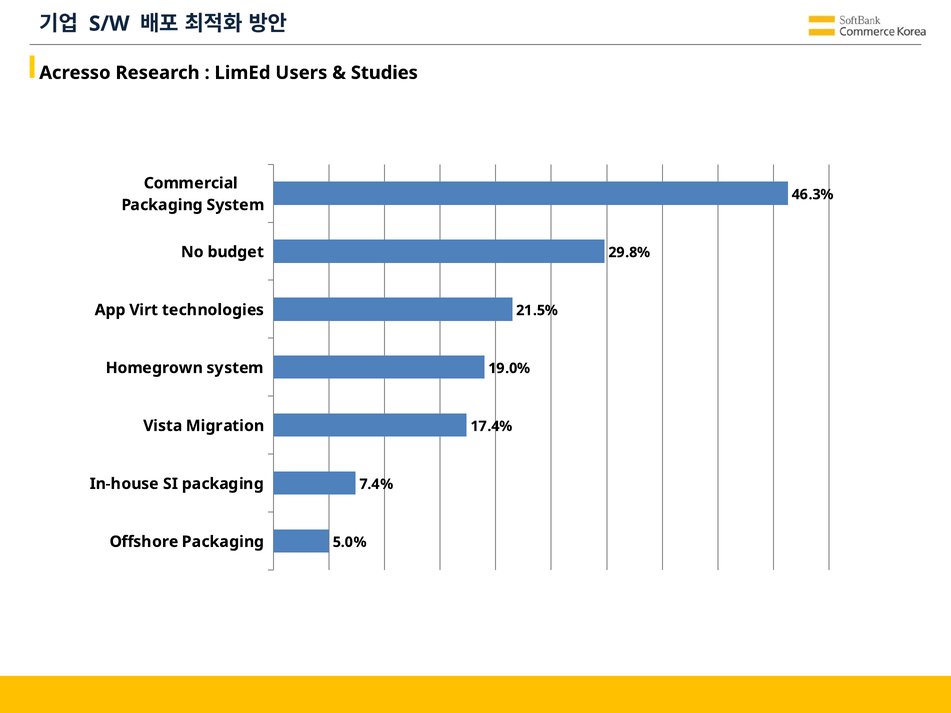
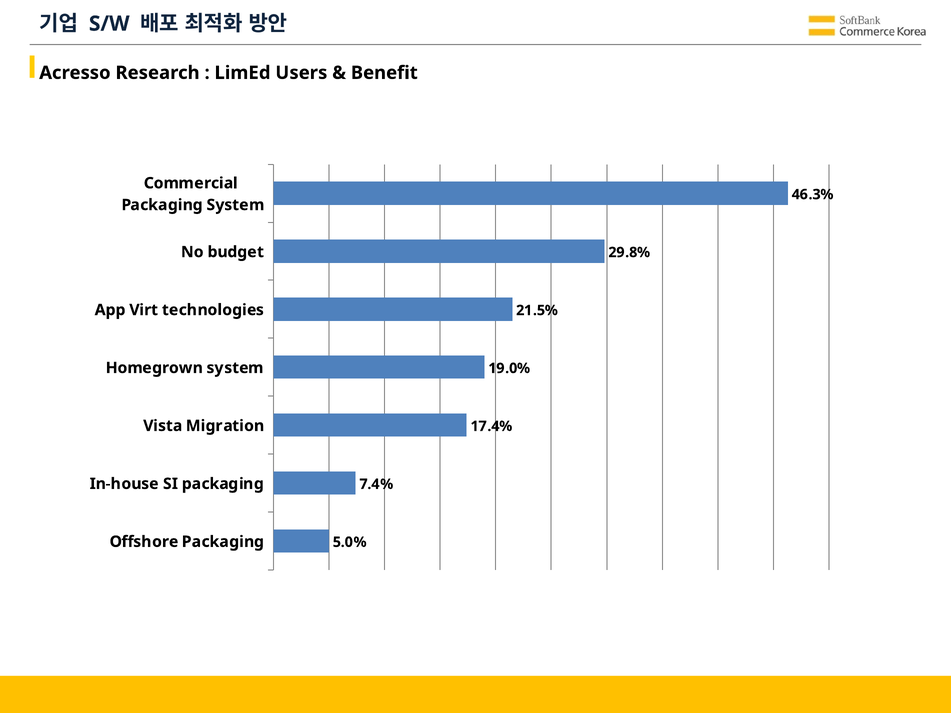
Studies: Studies -> Benefit (384, 73)
